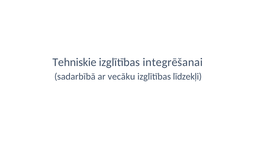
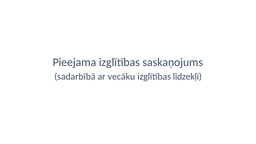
Tehniskie: Tehniskie -> Pieejama (74, 62)
integrēšanai: integrēšanai -> saskaņojums (173, 62)
